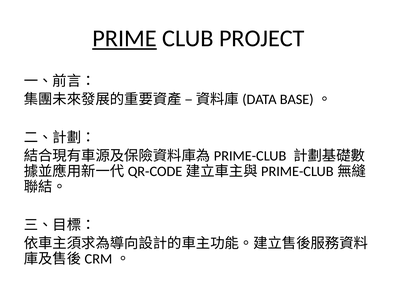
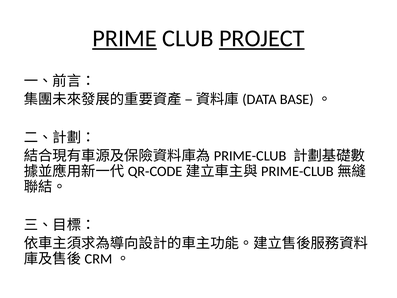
PROJECT underline: none -> present (262, 38)
